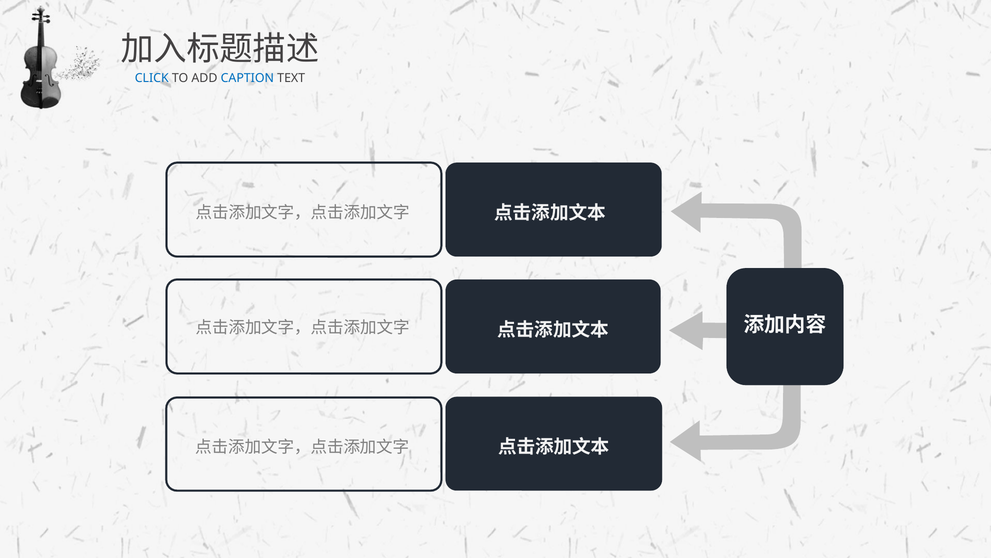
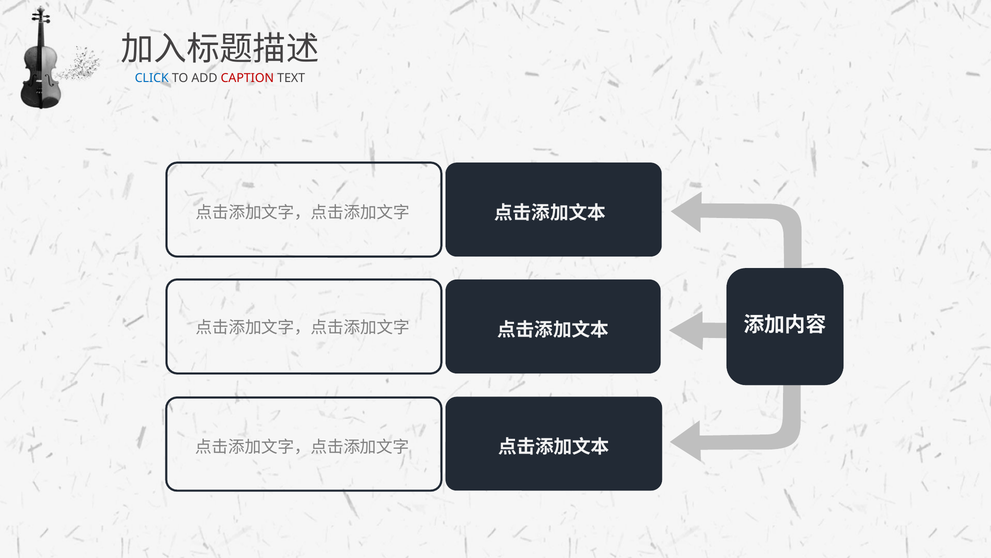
CAPTION colour: blue -> red (247, 78)
